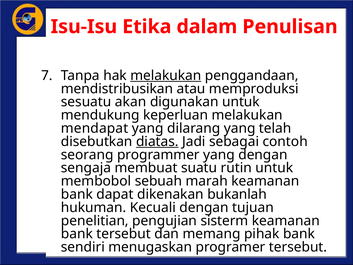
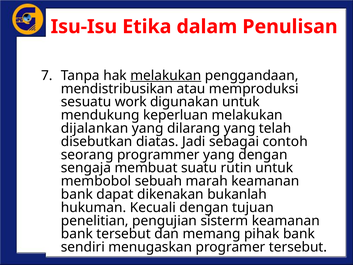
akan: akan -> work (131, 102)
mendapat: mendapat -> dijalankan (95, 128)
diatas underline: present -> none (157, 141)
